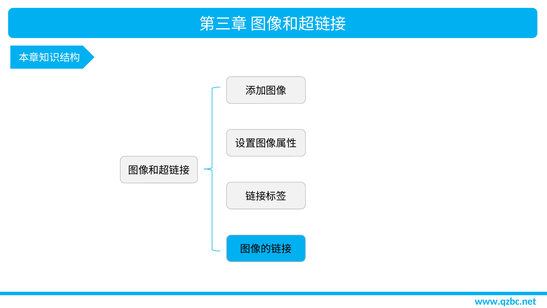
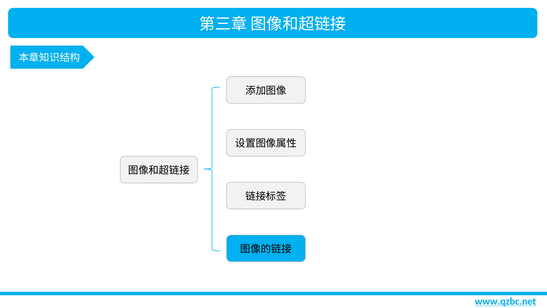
www.qzbc.net underline: none -> present (505, 301)
